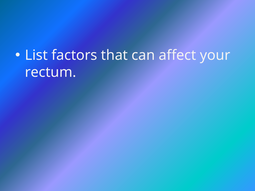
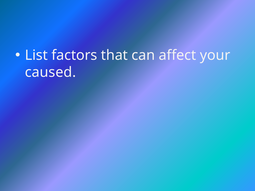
rectum: rectum -> caused (50, 72)
